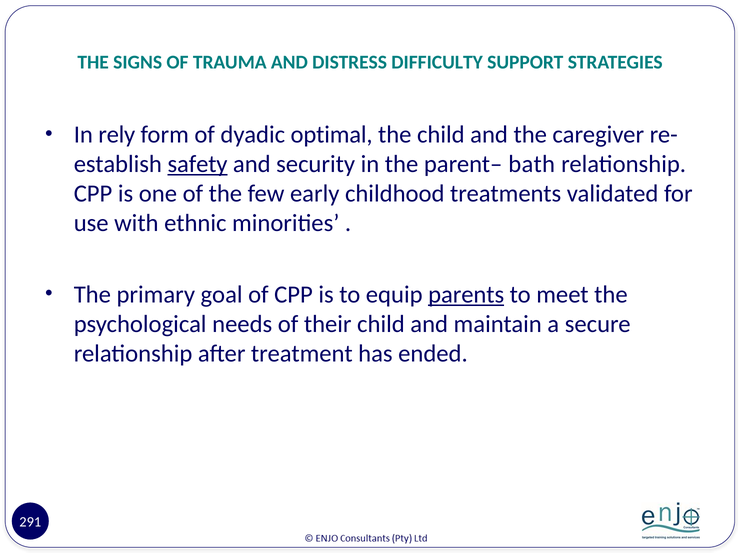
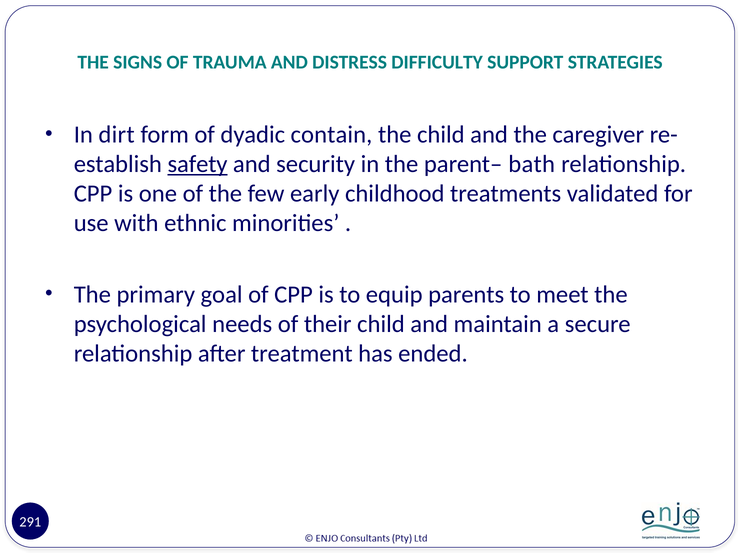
rely: rely -> dirt (117, 135)
optimal: optimal -> contain (331, 135)
parents underline: present -> none (466, 294)
